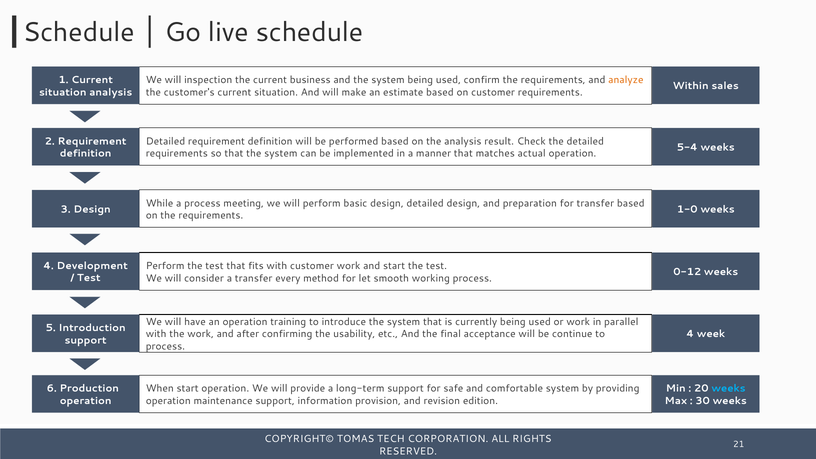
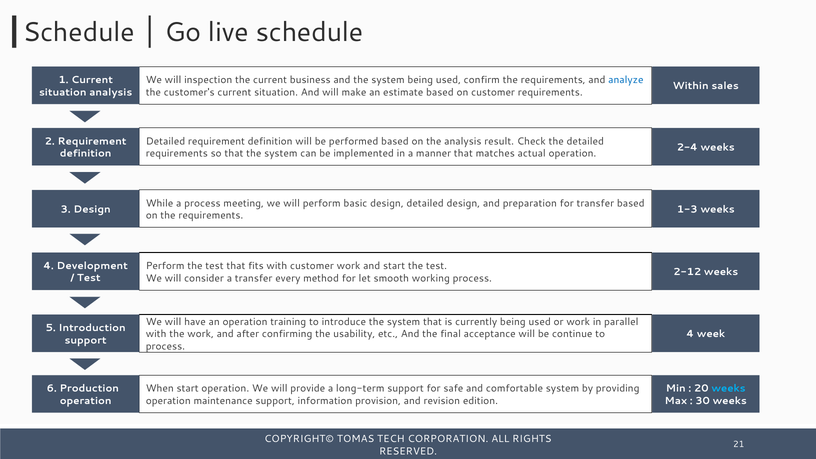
analyze colour: orange -> blue (626, 80)
5-4: 5-4 -> 2-4 (687, 147)
1-0: 1-0 -> 1-3 (687, 209)
0-12: 0-12 -> 2-12 (687, 272)
